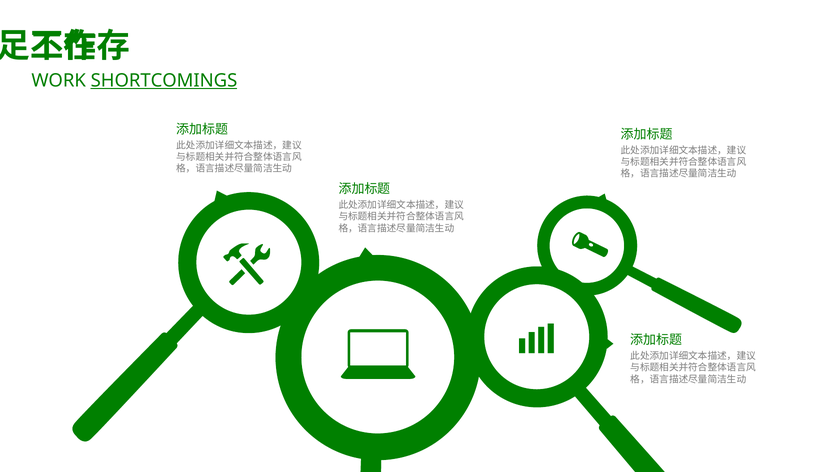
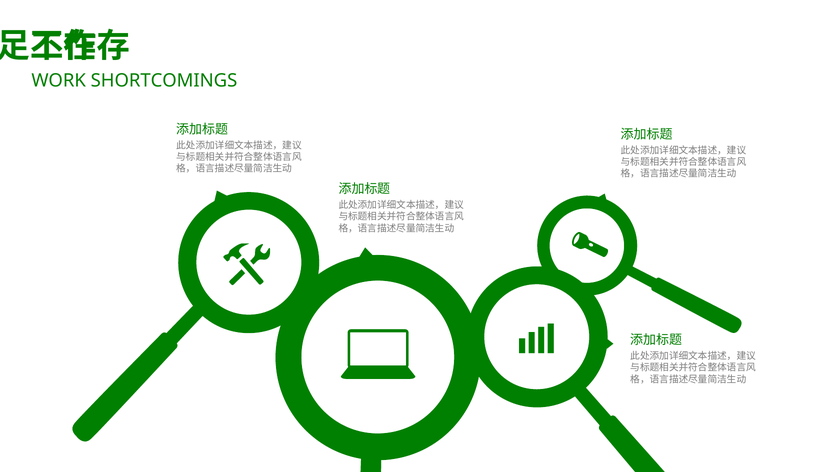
SHORTCOMINGS underline: present -> none (164, 81)
